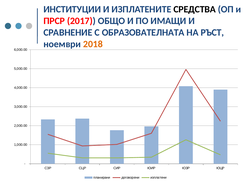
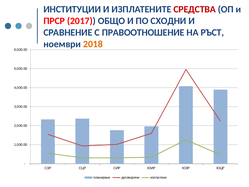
СРЕДСТВА colour: black -> red (195, 9)
ИМАЩИ: ИМАЩИ -> СХОДНИ (168, 21)
ОБРАЗОВАТЕЛНАТА: ОБРАЗОВАТЕЛНАТА -> ПРАВООТНОШЕНИЕ (143, 32)
